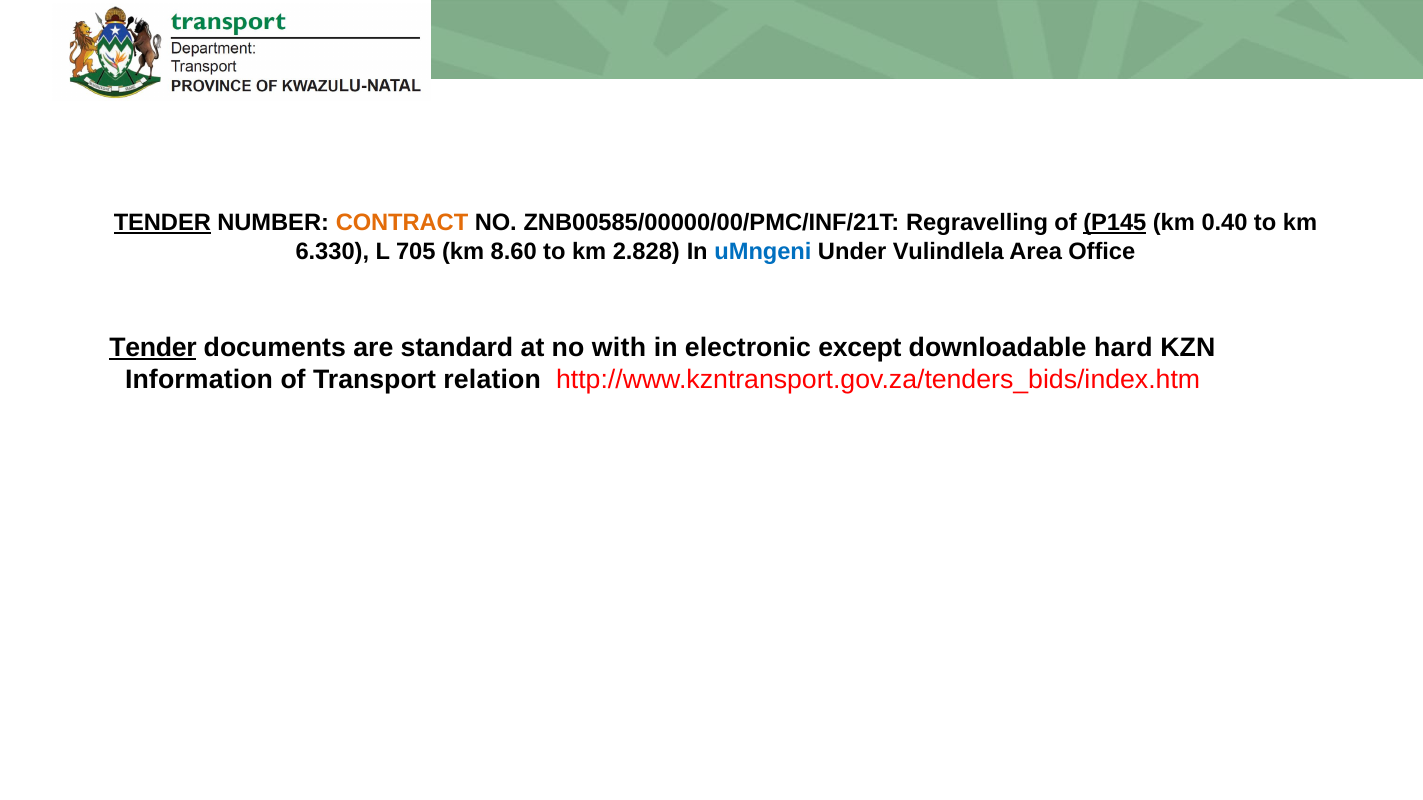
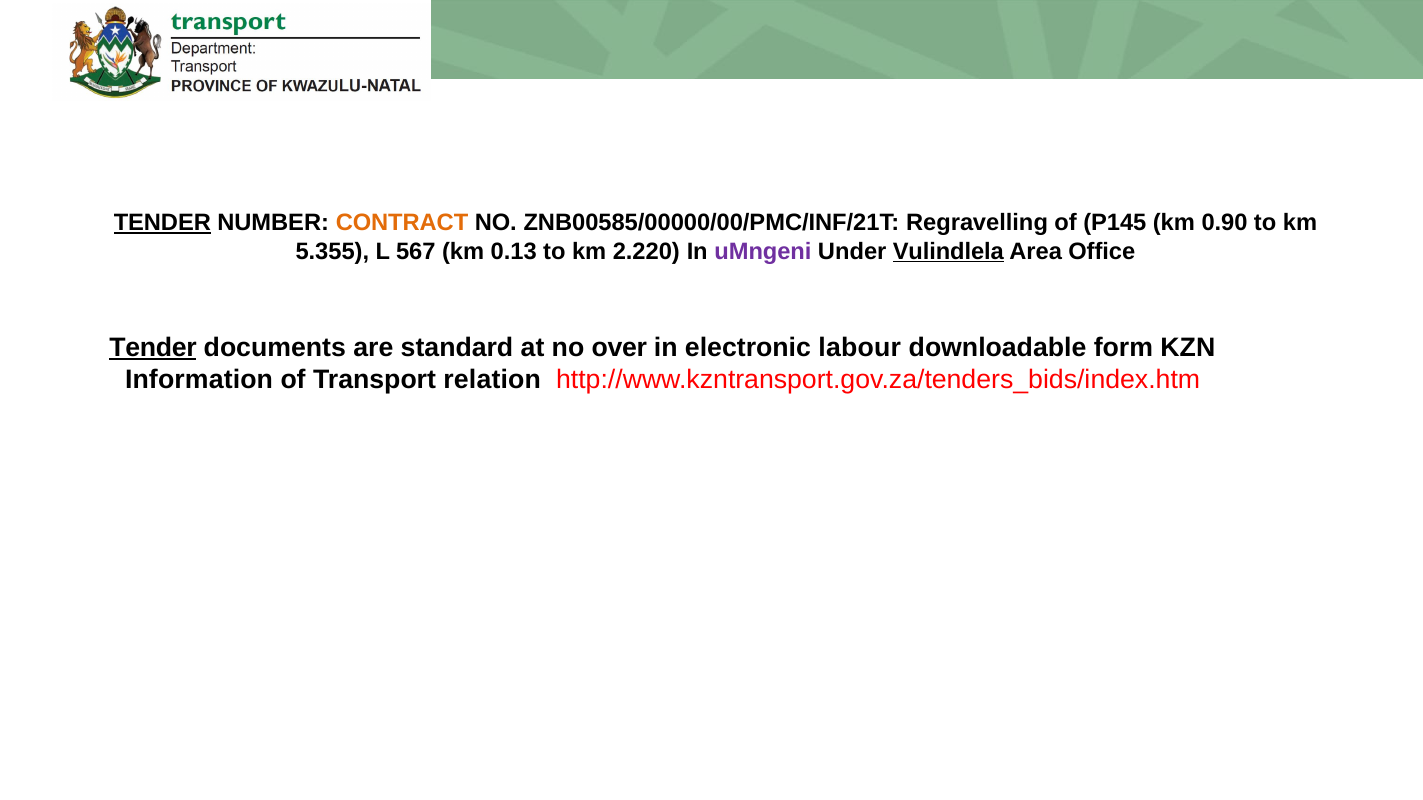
P145 underline: present -> none (1115, 223)
0.40: 0.40 -> 0.90 (1225, 223)
6.330: 6.330 -> 5.355 (332, 251)
705: 705 -> 567 (416, 251)
8.60: 8.60 -> 0.13 (514, 251)
2.828: 2.828 -> 2.220 (646, 251)
uMngeni colour: blue -> purple (763, 251)
Vulindlela underline: none -> present (948, 251)
with: with -> over (619, 348)
except: except -> labour (860, 348)
hard: hard -> form (1123, 348)
